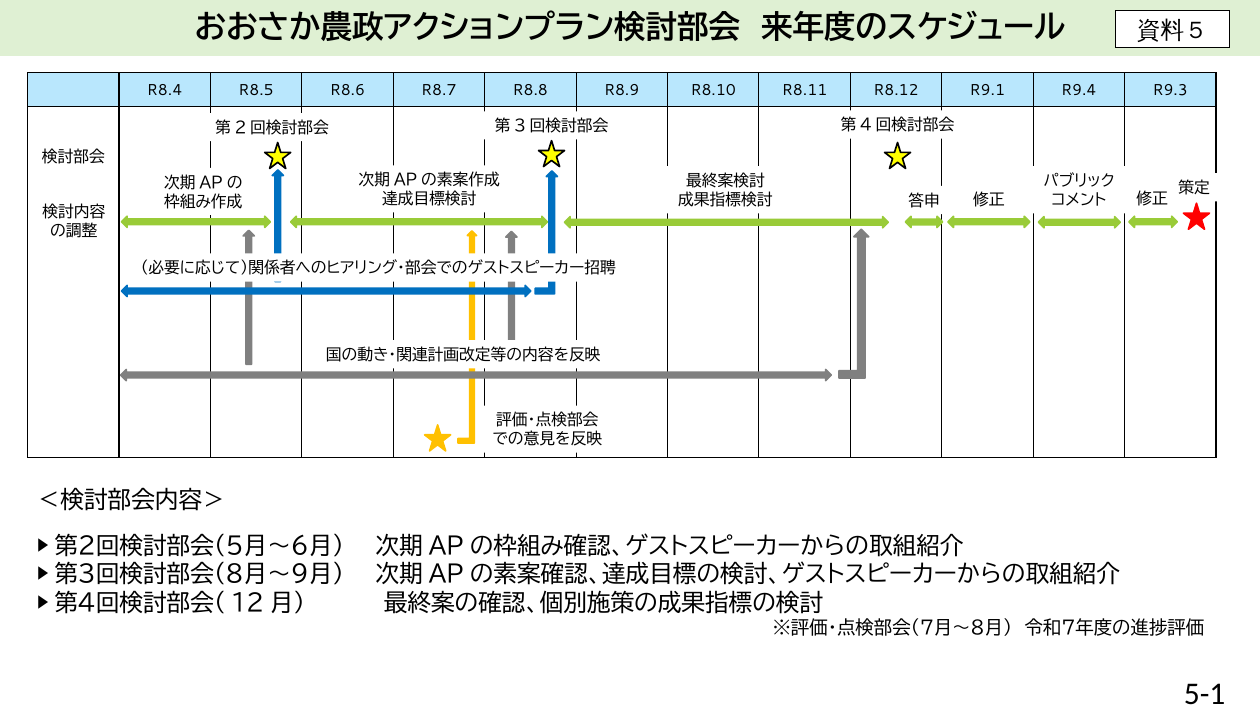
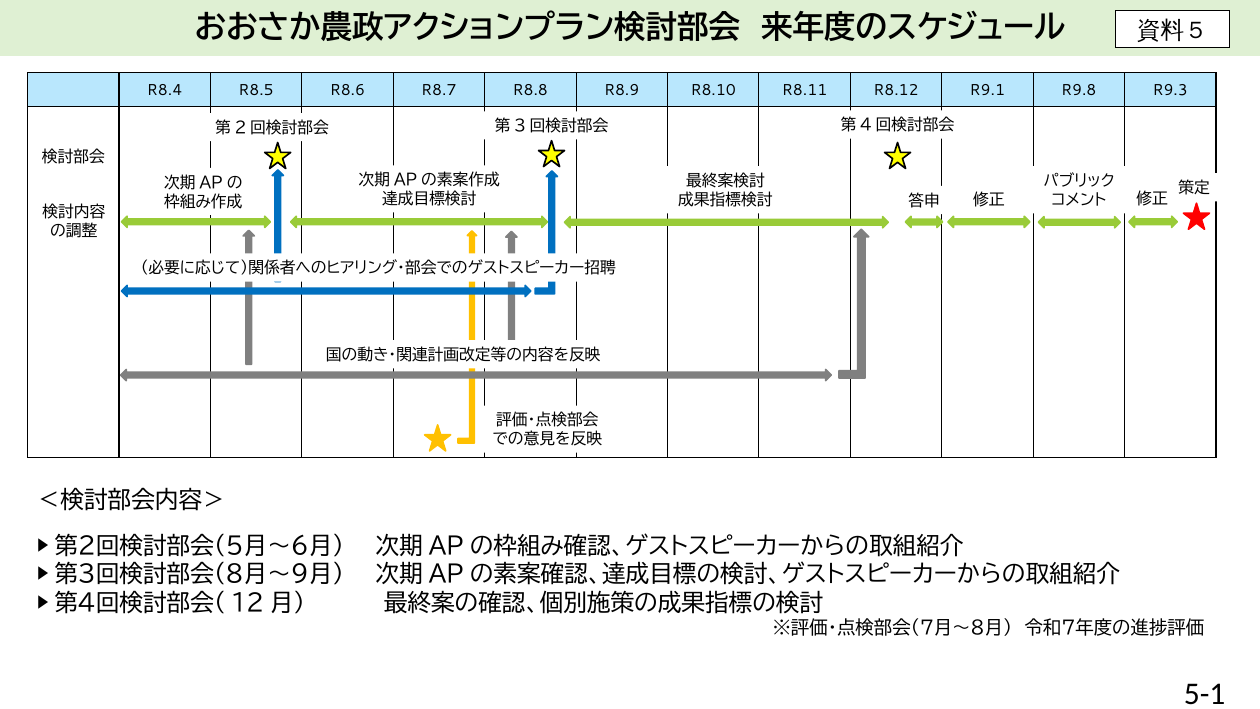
R9.4: R9.4 -> R9.8 (1079, 90)
